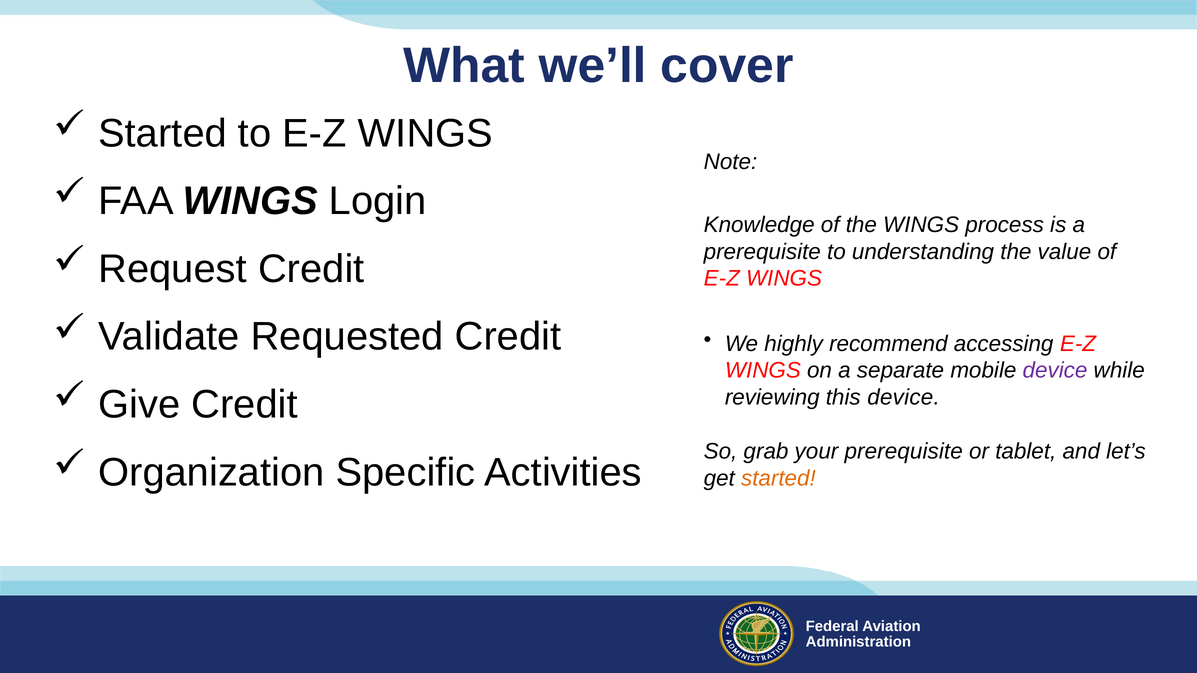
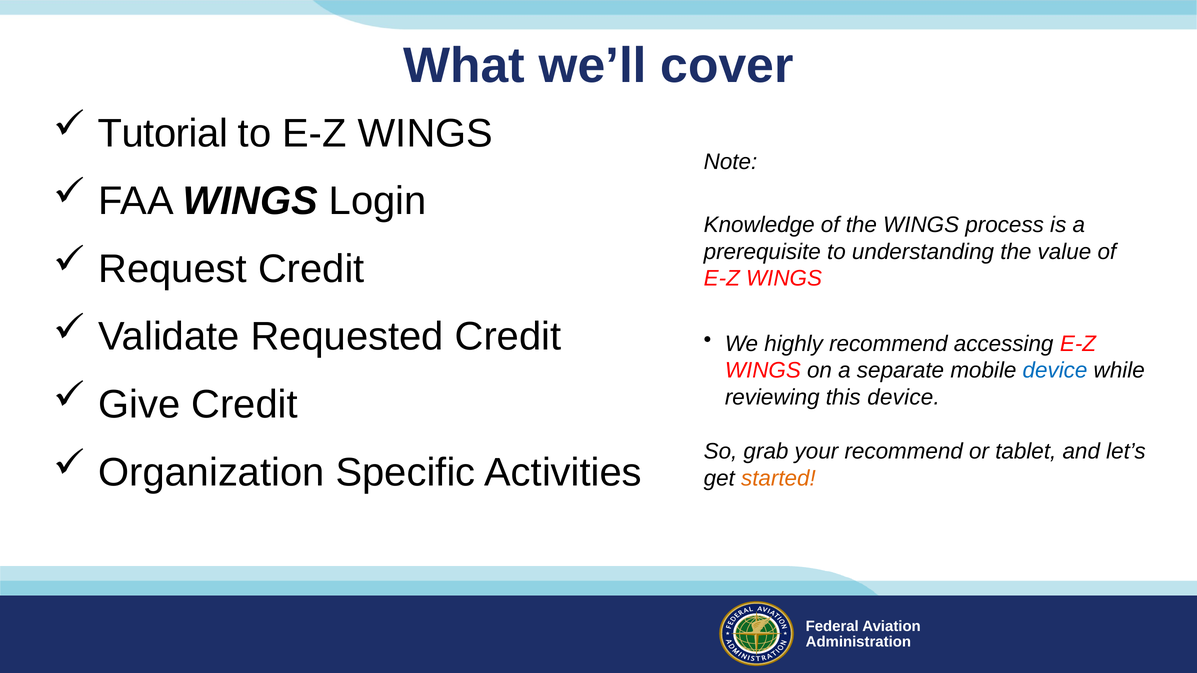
Started: Started -> Tutorial (163, 134)
device colour: purple -> blue (1055, 371)
your prerequisite: prerequisite -> recommend (904, 452)
